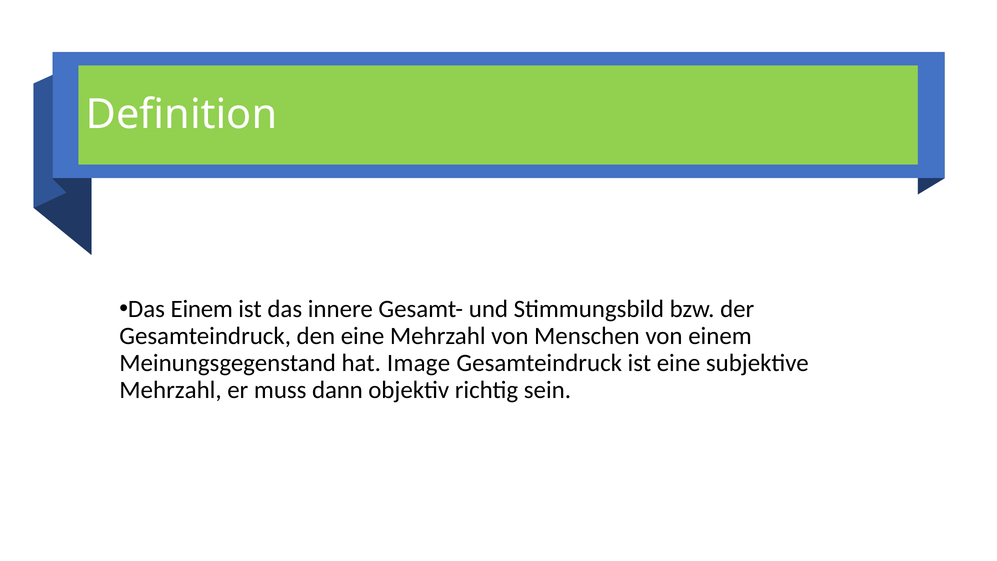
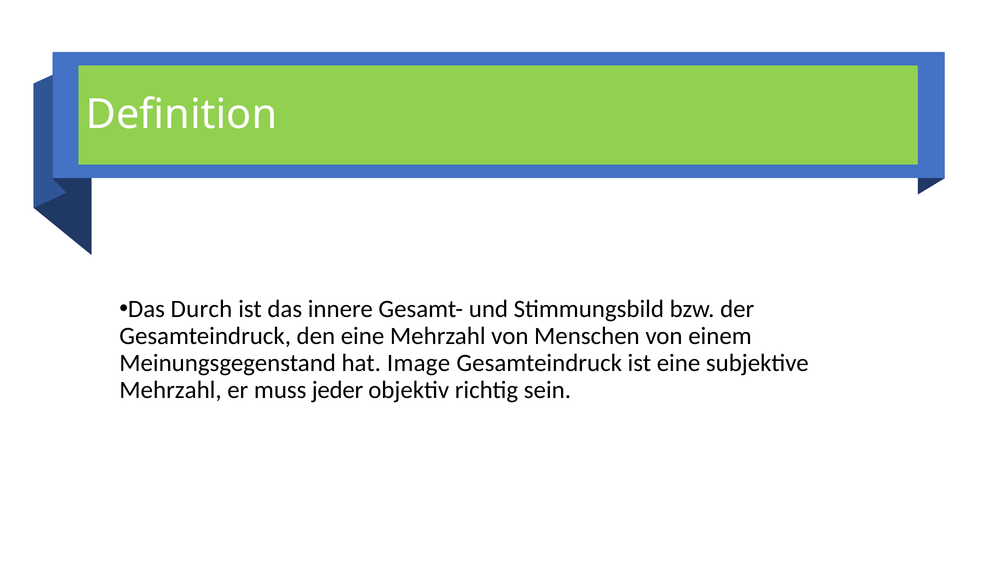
Das Einem: Einem -> Durch (201, 309)
dann: dann -> jeder (338, 390)
